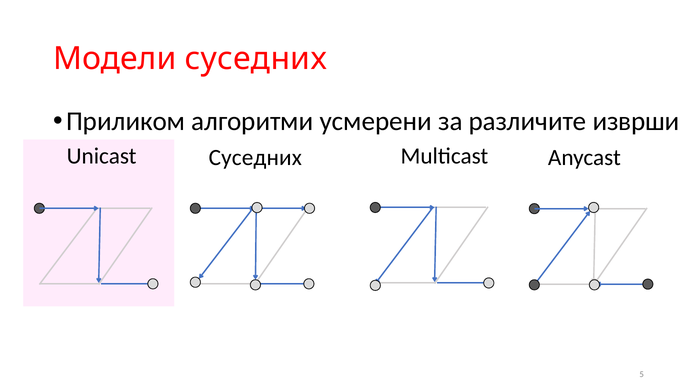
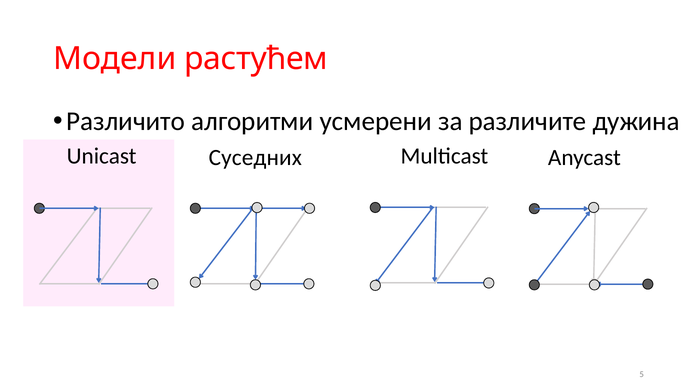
Модели суседних: суседних -> растућем (256, 59)
Приликом: Приликом -> Различито (126, 121)
изврши: изврши -> дужина (636, 121)
